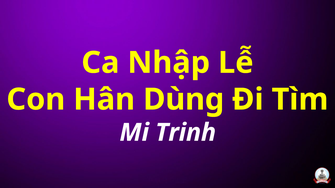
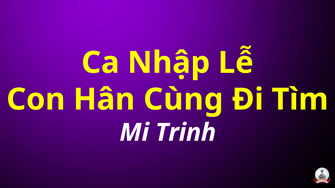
Dùng: Dùng -> Cùng (183, 100)
